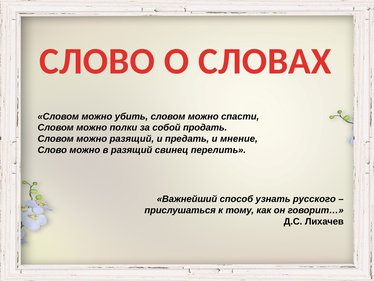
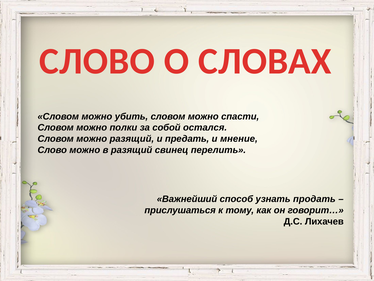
продать: продать -> остался (205, 127)
русского: русского -> продать (314, 199)
